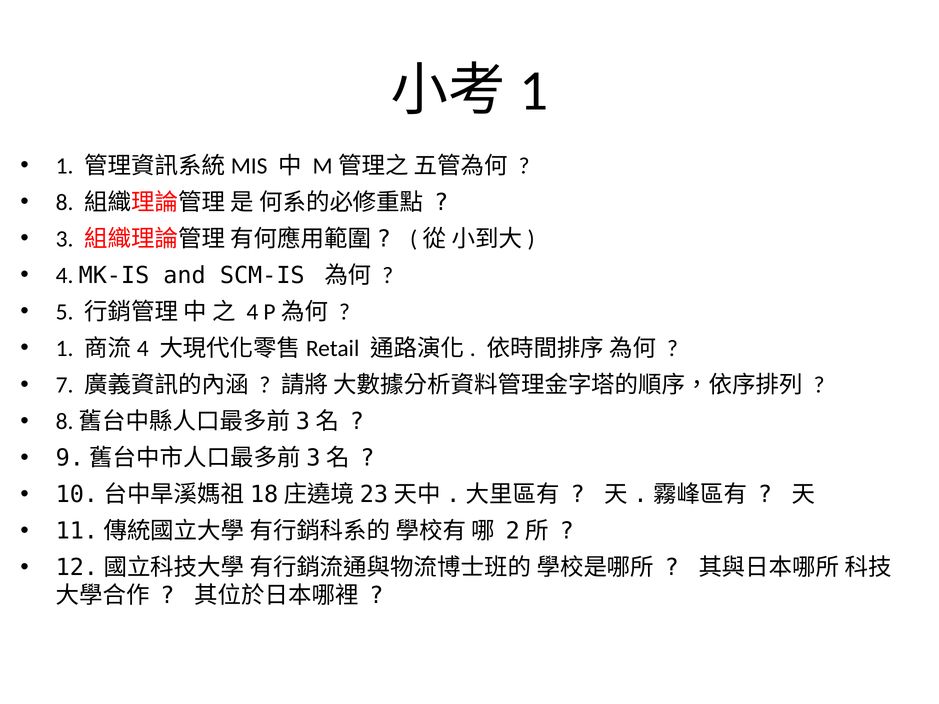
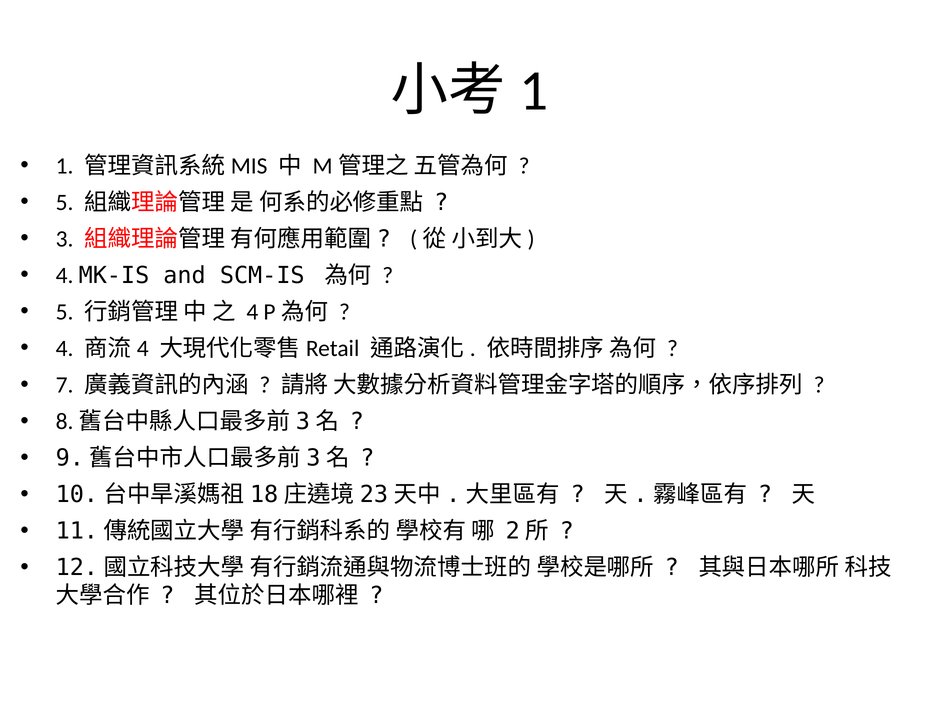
8: 8 -> 5 (65, 203)
1: 1 -> 4 (65, 349)
